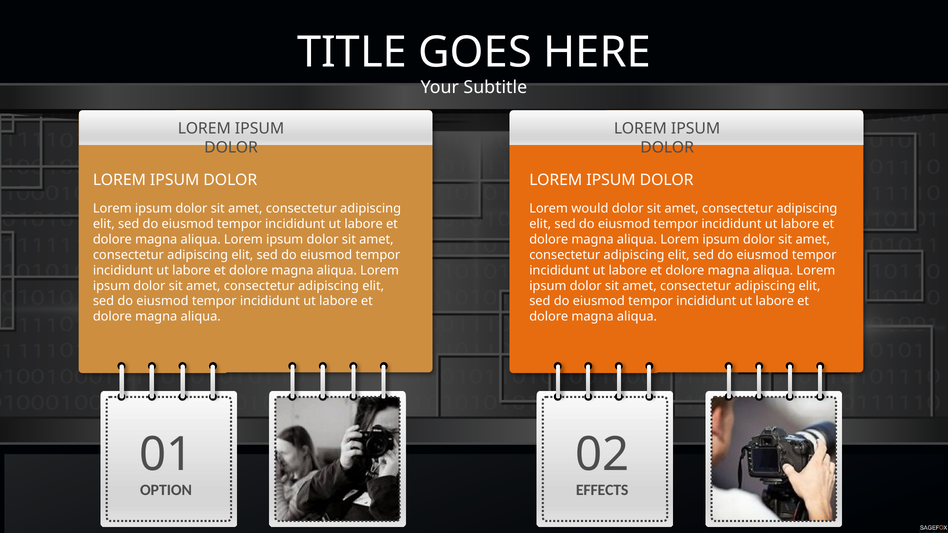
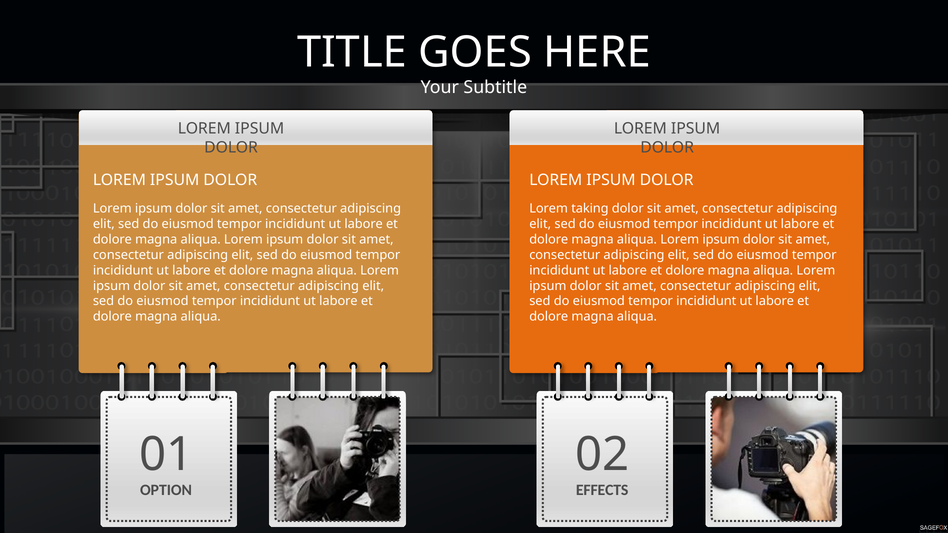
would: would -> taking (590, 209)
